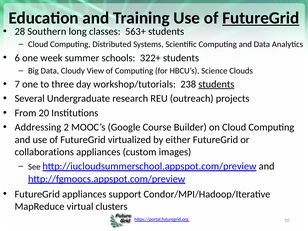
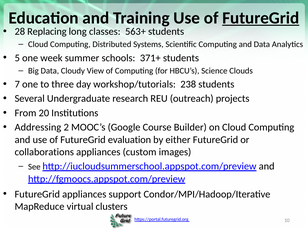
Southern: Southern -> Replacing (47, 32)
6: 6 -> 5 (17, 58)
322+: 322+ -> 371+ (150, 58)
students underline: present -> none (216, 84)
virtualized: virtualized -> evaluation (129, 140)
